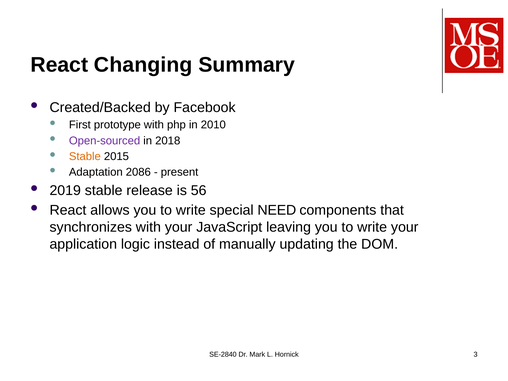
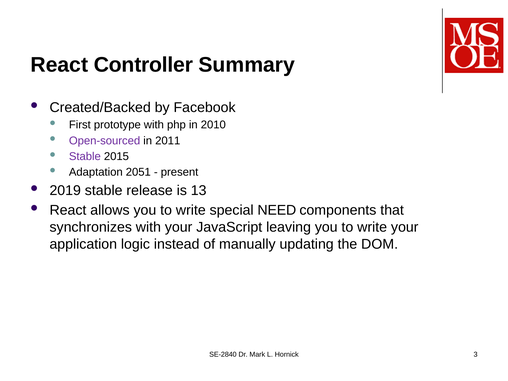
Changing: Changing -> Controller (143, 65)
2018: 2018 -> 2011 (168, 141)
Stable colour: orange -> purple (85, 156)
2086: 2086 -> 2051 (138, 172)
56: 56 -> 13 (199, 190)
